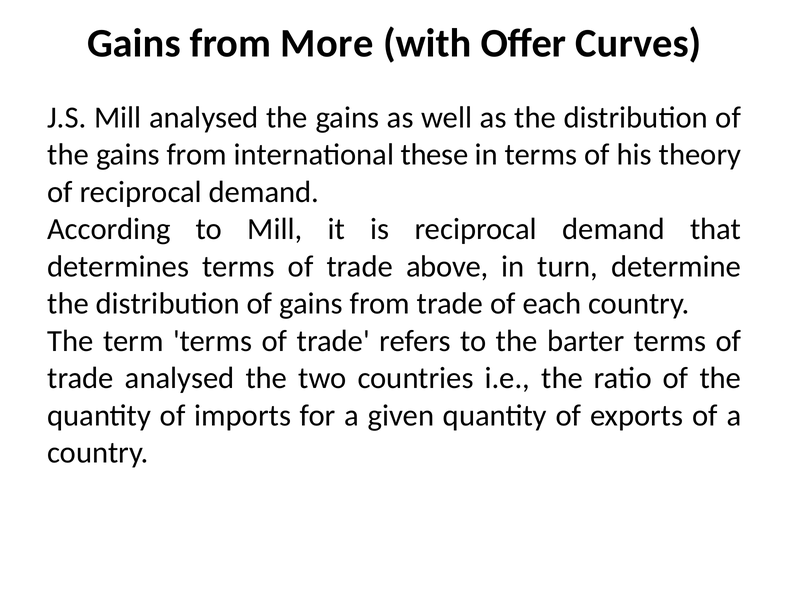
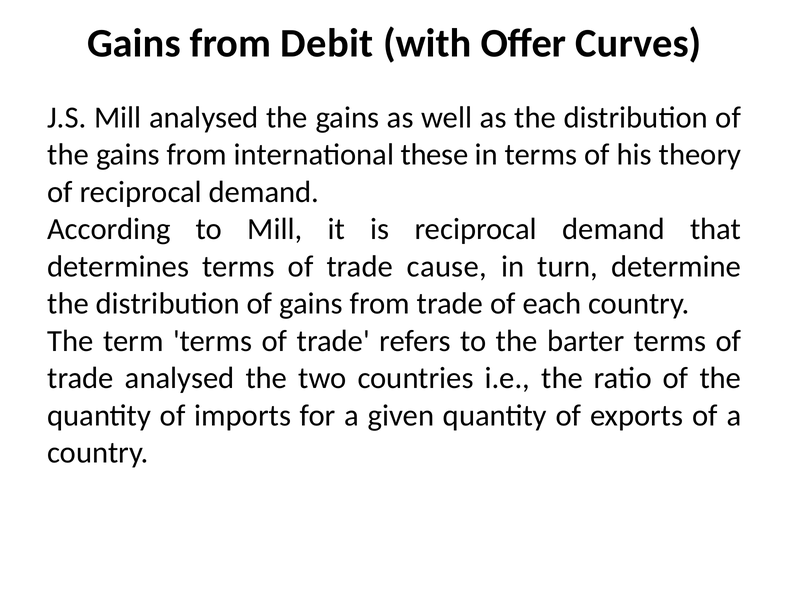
More: More -> Debit (327, 43)
above: above -> cause (447, 266)
